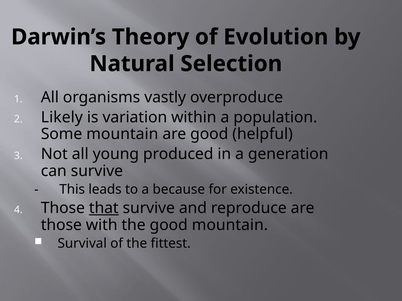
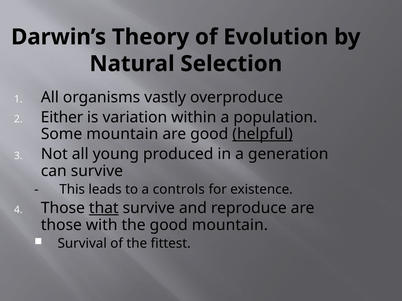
Likely: Likely -> Either (62, 117)
helpful underline: none -> present (263, 134)
because: because -> controls (179, 190)
